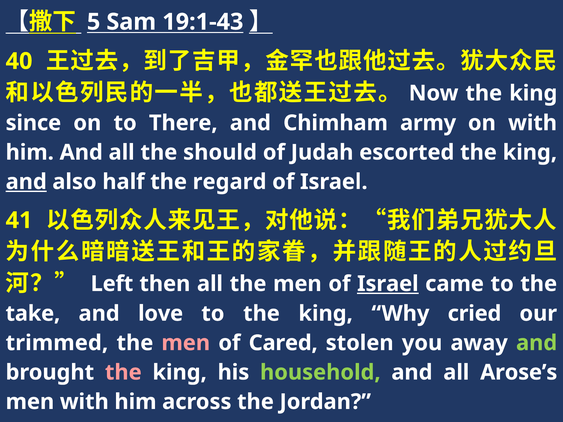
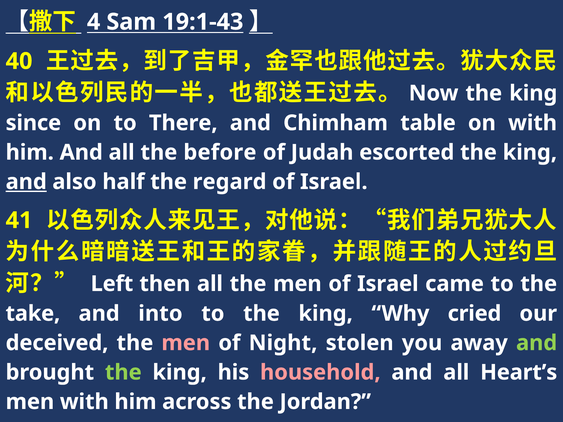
5: 5 -> 4 (94, 22)
army: army -> table (428, 123)
should: should -> before (220, 152)
Israel underline: present -> none (388, 284)
love: love -> into (160, 314)
trimmed: trimmed -> deceived (57, 343)
Cared: Cared -> Night (283, 343)
the colour: pink -> light green (123, 373)
household colour: light green -> pink (320, 373)
Arose’s: Arose’s -> Heart’s (519, 373)
